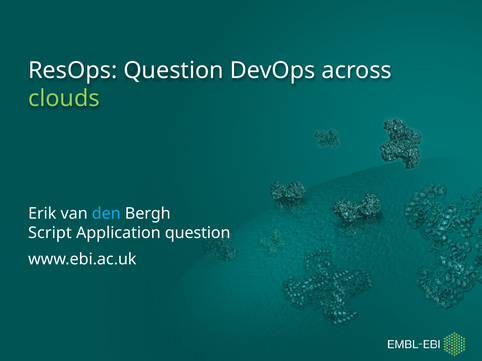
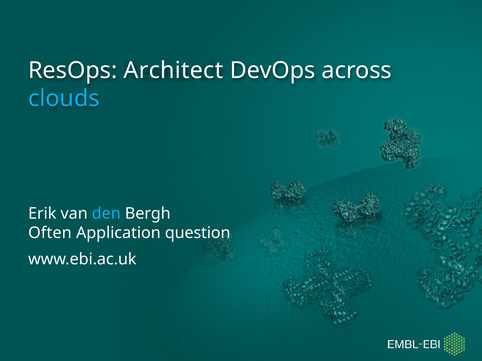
ResOps Question: Question -> Architect (173, 71)
clouds colour: light green -> light blue (64, 99)
Script: Script -> Often (50, 233)
